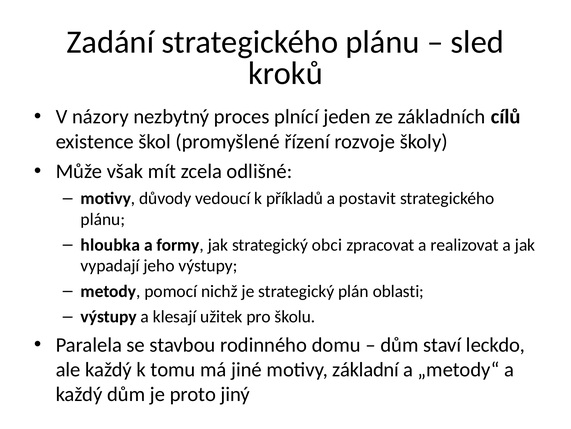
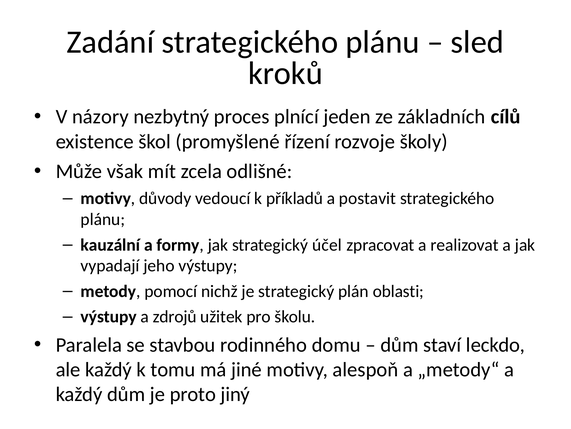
hloubka: hloubka -> kauzální (110, 244)
obci: obci -> účel (327, 244)
klesají: klesají -> zdrojů (175, 316)
základní: základní -> alespoň (365, 369)
